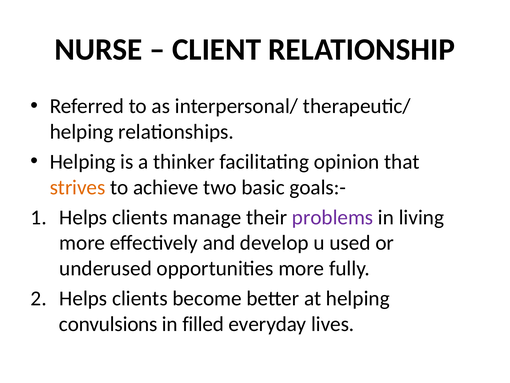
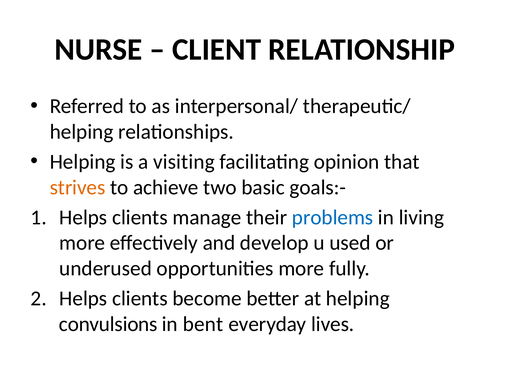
thinker: thinker -> visiting (184, 162)
problems colour: purple -> blue (333, 217)
filled: filled -> bent (203, 324)
